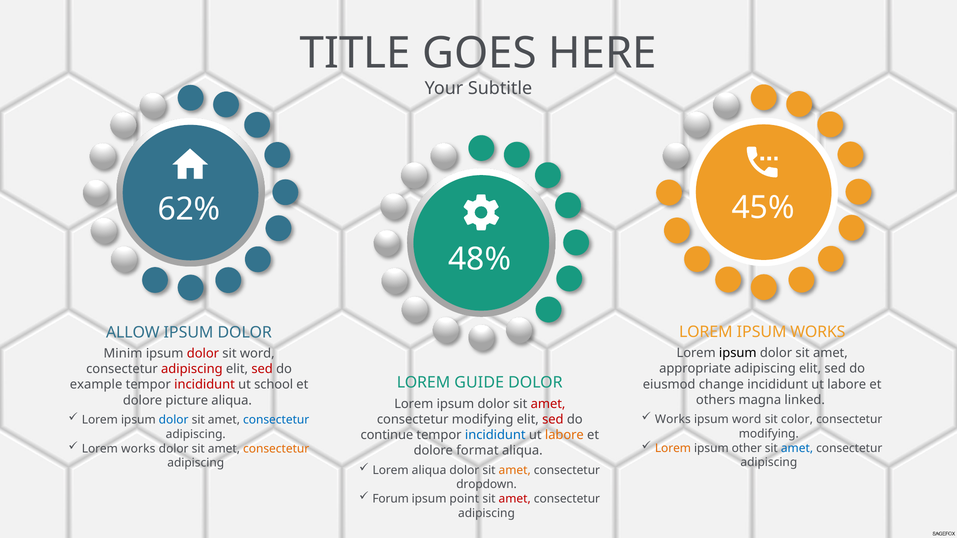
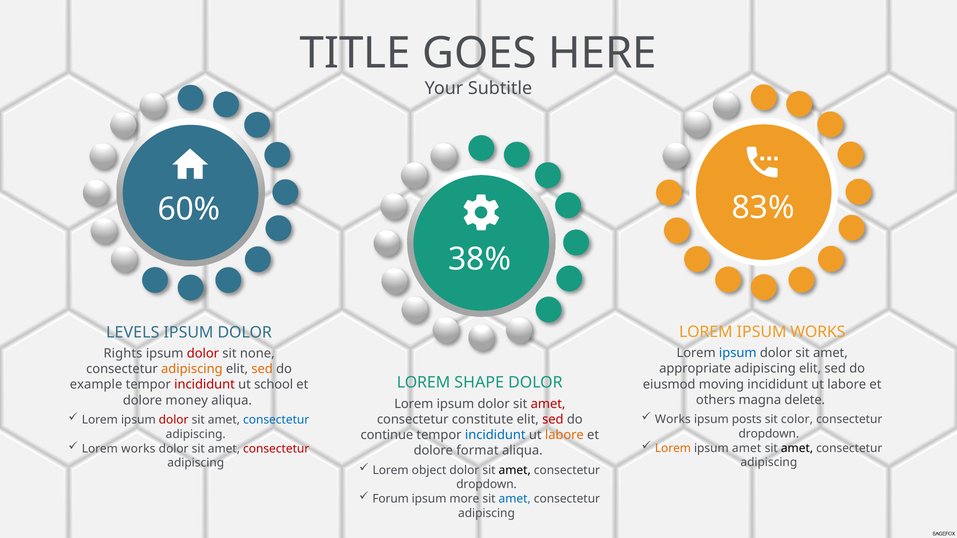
45%: 45% -> 83% (763, 208)
62%: 62% -> 60% (189, 209)
48%: 48% -> 38% (480, 259)
ALLOW: ALLOW -> LEVELS (133, 332)
ipsum colour: black -> blue (738, 353)
Minim: Minim -> Rights (123, 354)
sit word: word -> none (257, 354)
adipiscing colour: red -> orange (192, 369)
sed colour: red -> orange (262, 369)
GUIDE: GUIDE -> SHAPE (479, 383)
change: change -> moving (721, 384)
linked: linked -> delete (805, 400)
picture: picture -> money (187, 400)
ipsum word: word -> posts (747, 420)
dolor colour: blue -> red (174, 420)
modifying: modifying -> constitute (483, 420)
modifying: modifying -> dropdown (769, 434)
ipsum other: other -> amet (747, 448)
amet colour: blue -> black (797, 448)
consectetur colour: orange -> red (276, 449)
Lorem aliqua: aliqua -> object (429, 470)
amet colour: orange -> black (515, 470)
point: point -> more (464, 499)
amet colour: red -> blue (515, 499)
